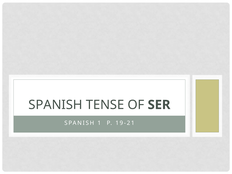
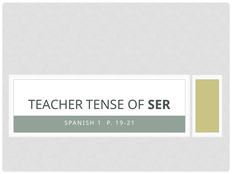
SPANISH: SPANISH -> TEACHER (56, 105)
